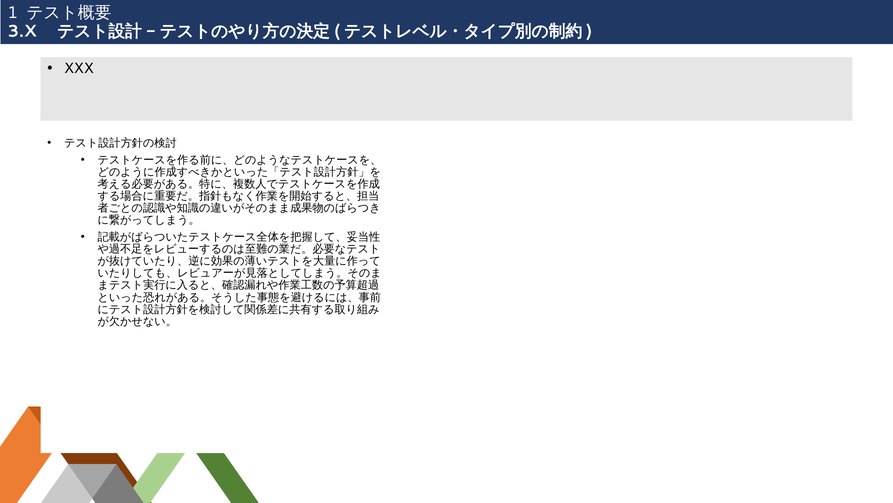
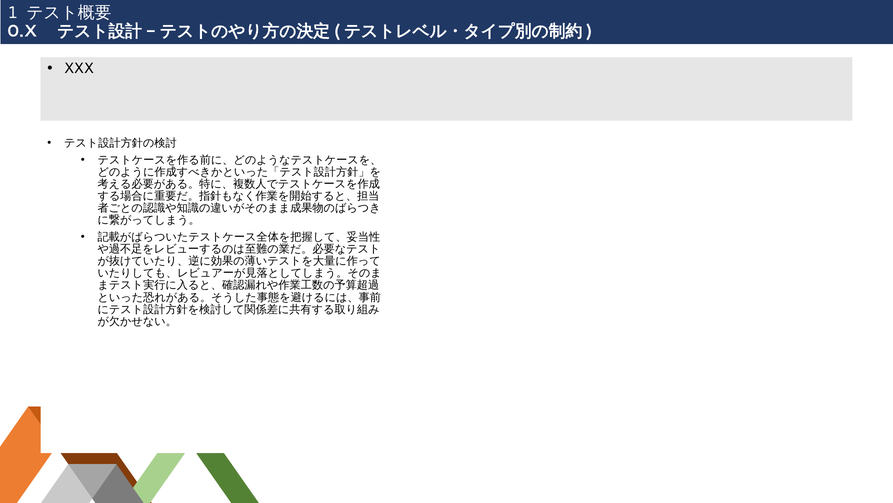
3.X: 3.X -> 0.X (22, 31)
